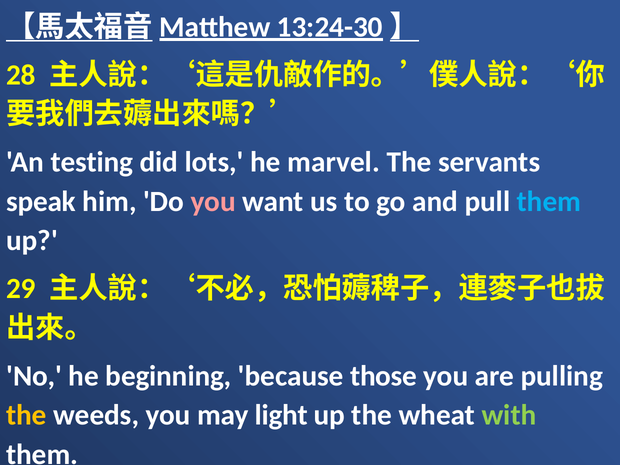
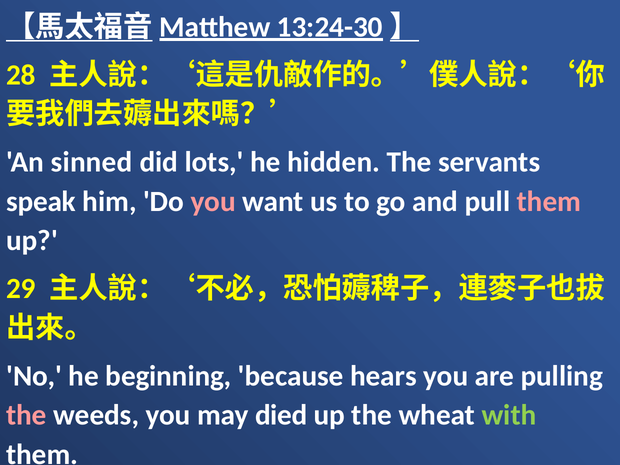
testing: testing -> sinned (92, 162)
marvel: marvel -> hidden (334, 162)
them colour: light blue -> pink (549, 201)
those: those -> hears (383, 376)
the colour: yellow -> pink (26, 415)
light: light -> died (281, 415)
